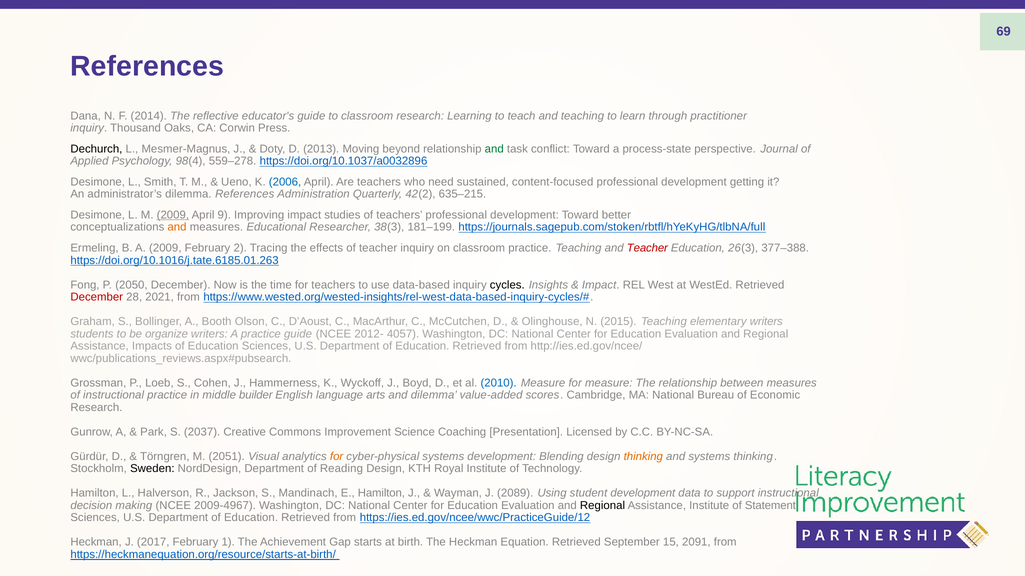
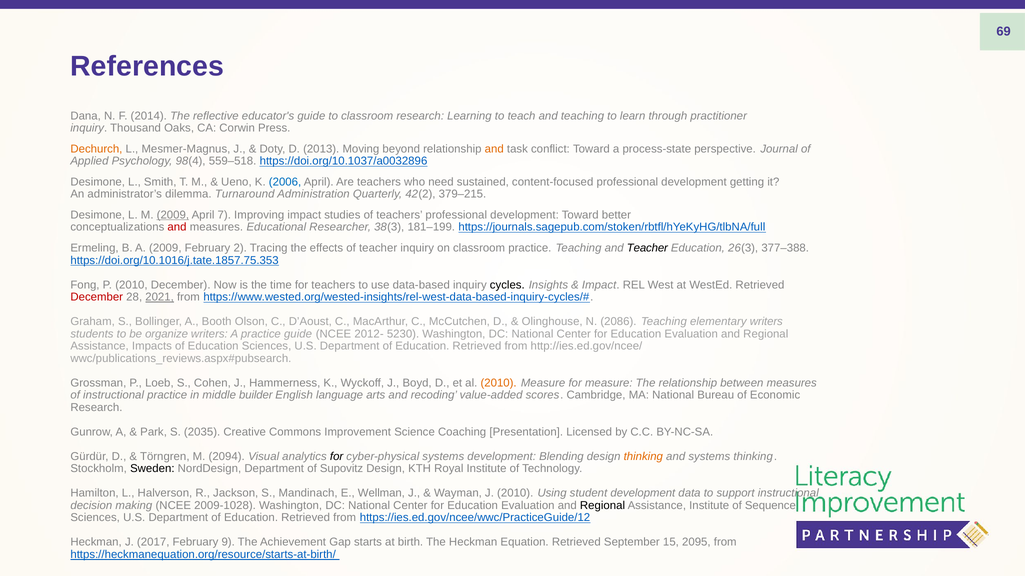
Dechurch colour: black -> orange (96, 149)
and colour: green -> orange (494, 149)
559–278: 559–278 -> 559–518 (233, 161)
dilemma References: References -> Turnaround (245, 194)
635–215: 635–215 -> 379–215 (462, 194)
9: 9 -> 7 (224, 215)
and colour: orange -> red (177, 227)
Teacher colour: red -> black (647, 248)
https://doi.org/10.1016/j.tate.6185.01.263: https://doi.org/10.1016/j.tate.6185.01.263 -> https://doi.org/10.1016/j.tate.1857.75.353 (175, 261)
P 2050: 2050 -> 2010 (131, 285)
2021 underline: none -> present (160, 297)
2015: 2015 -> 2086 (618, 322)
4057: 4057 -> 5230 (403, 334)
2010 colour: blue -> orange (499, 383)
and dilemma: dilemma -> recoding (434, 396)
2037: 2037 -> 2035 (202, 432)
2051: 2051 -> 2094 (227, 457)
for colour: orange -> black (337, 457)
Reading: Reading -> Supovitz (342, 469)
E Hamilton: Hamilton -> Wellman (381, 494)
J 2089: 2089 -> 2010 (515, 494)
2009-4967: 2009-4967 -> 2009-1028 (225, 506)
Statement: Statement -> Sequence (770, 506)
1: 1 -> 9 (228, 543)
2091: 2091 -> 2095 (696, 543)
